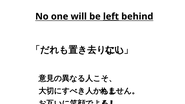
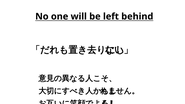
left underline: present -> none (111, 16)
